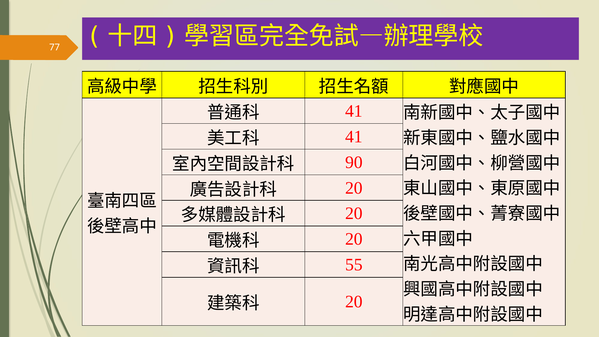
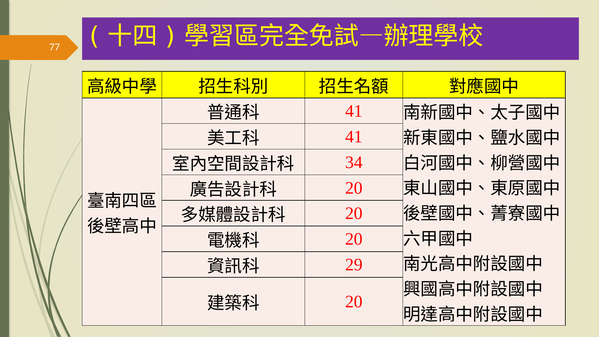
90: 90 -> 34 (354, 162)
55: 55 -> 29 (354, 265)
